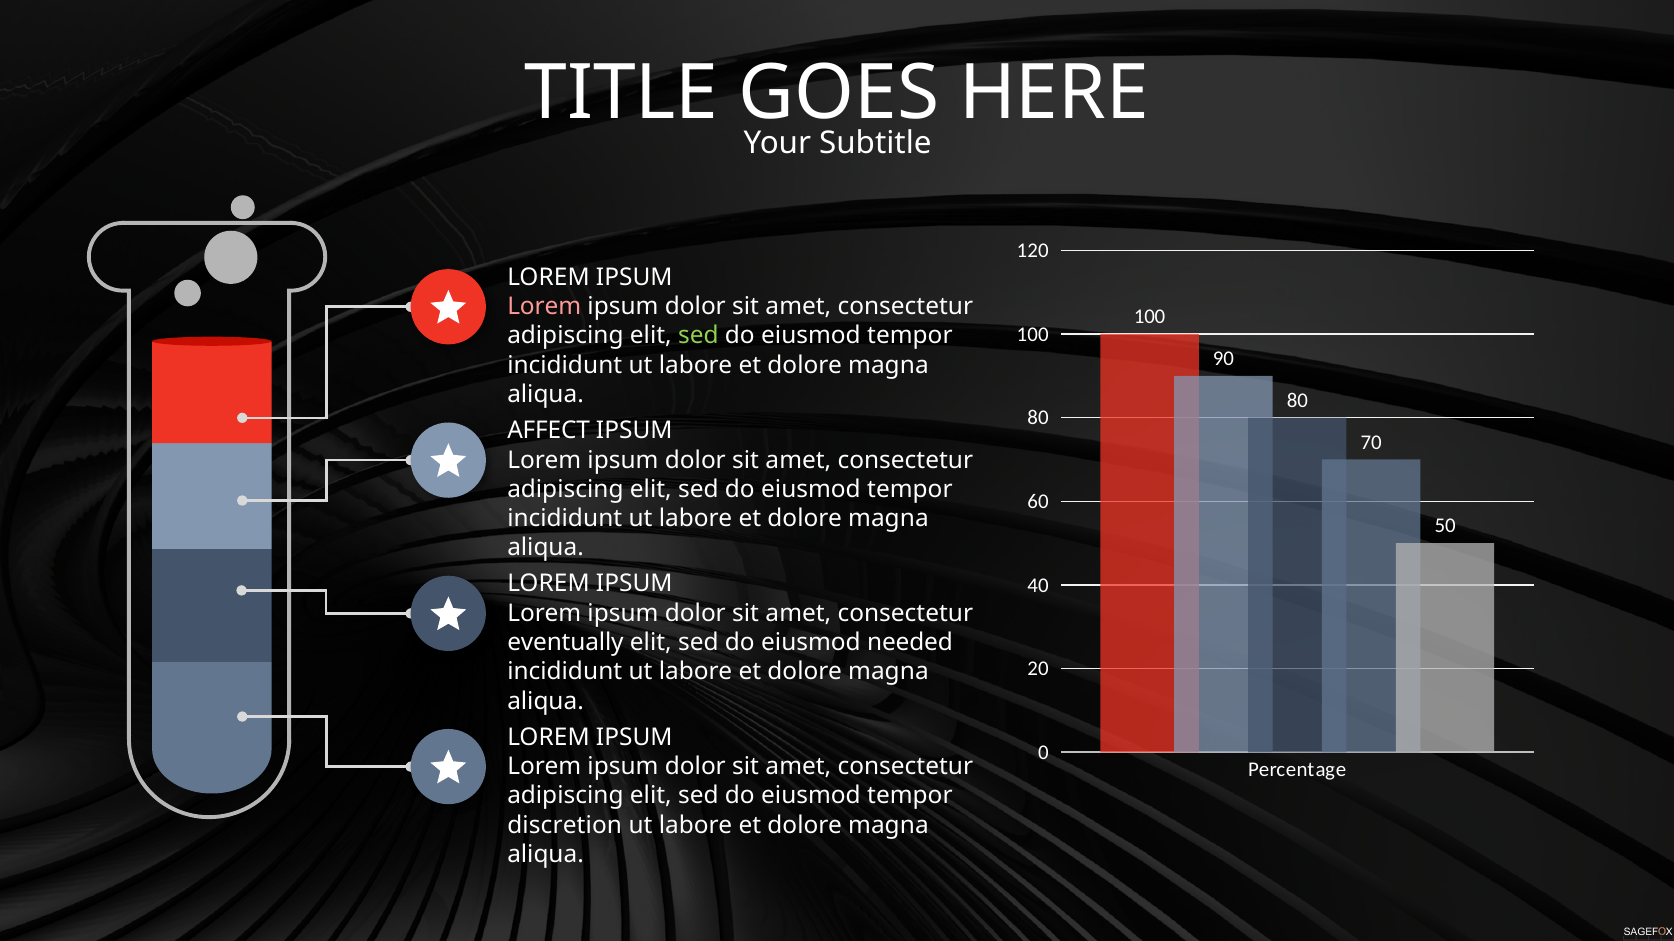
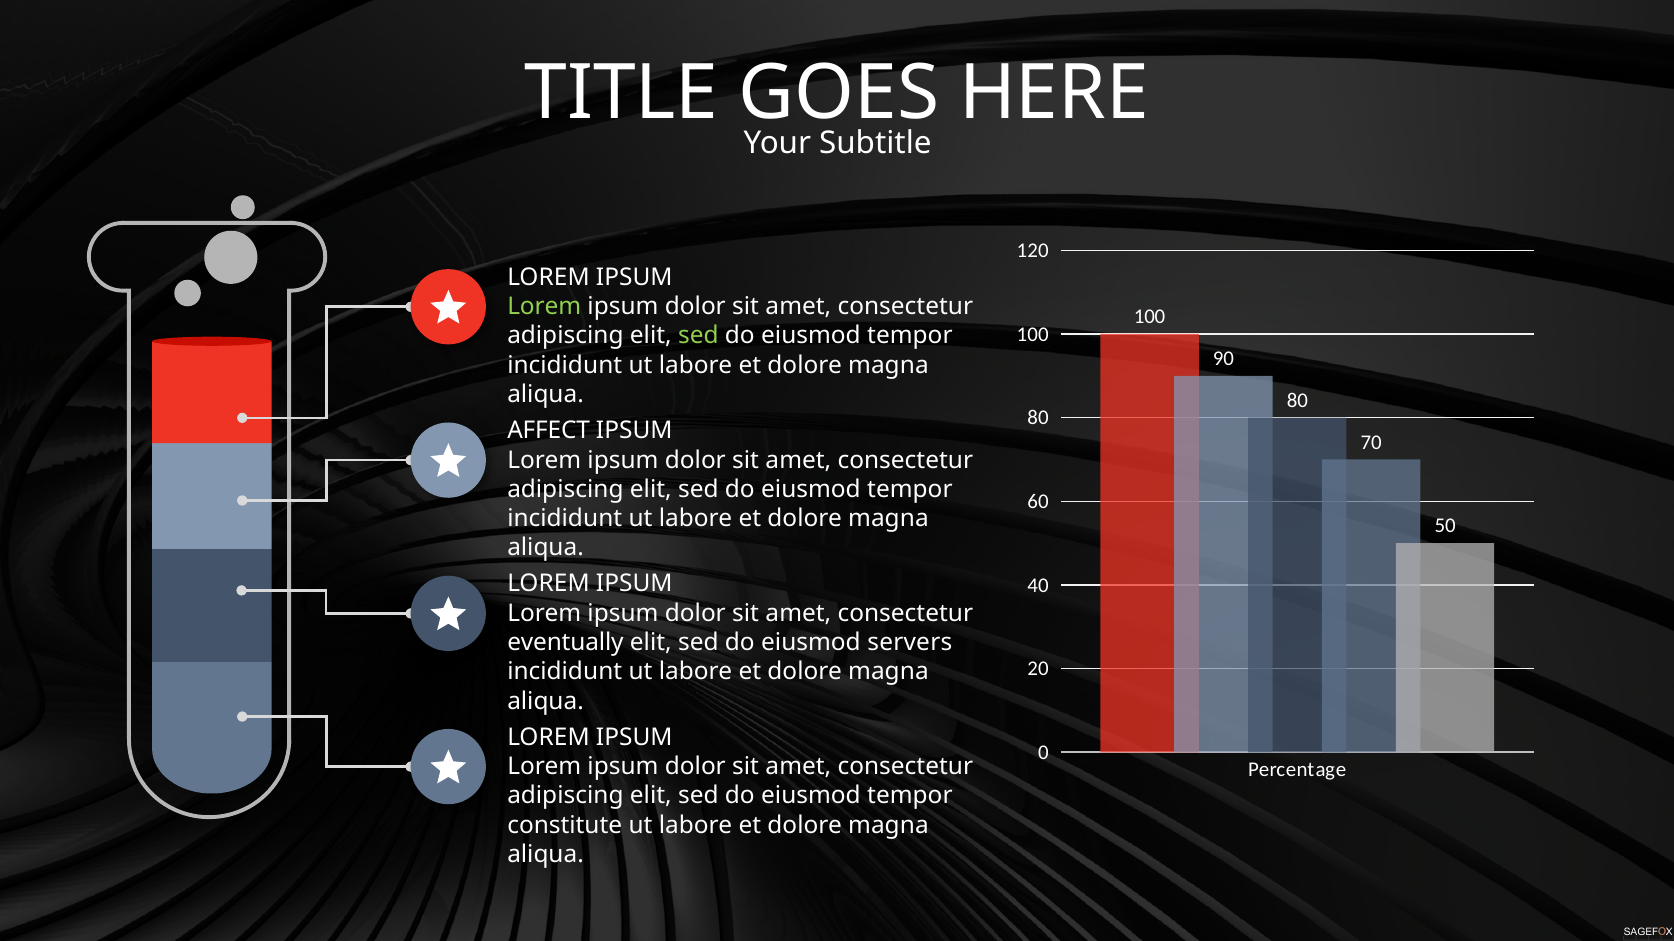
Lorem colour: pink -> light green (544, 307)
needed: needed -> servers (910, 643)
discretion: discretion -> constitute (565, 826)
